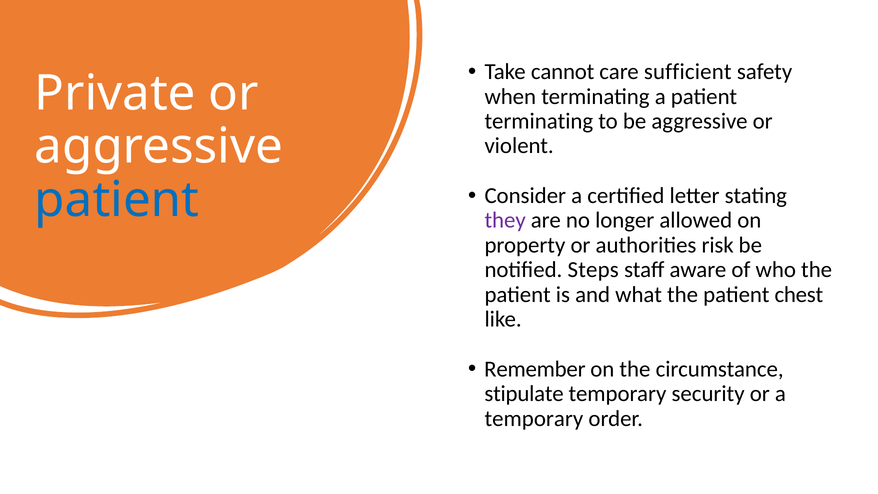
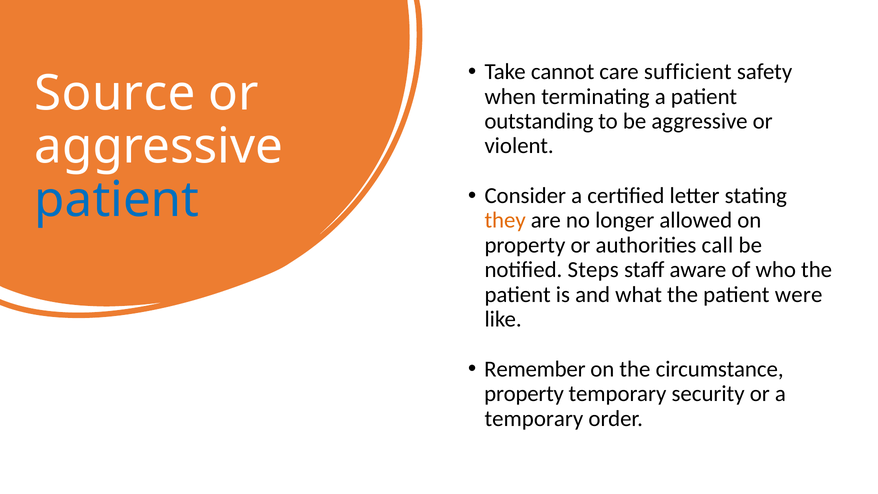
Private: Private -> Source (115, 93)
terminating: terminating -> outstanding (539, 121)
they colour: purple -> orange (505, 220)
risk: risk -> call (717, 245)
chest: chest -> were (799, 294)
stipulate: stipulate -> property (524, 394)
